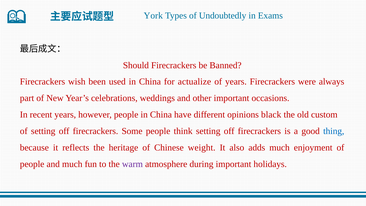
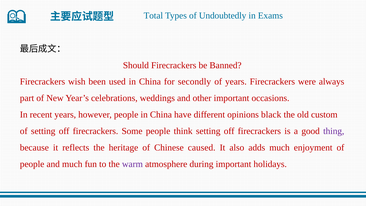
York: York -> Total (153, 15)
actualize: actualize -> secondly (194, 82)
thing colour: blue -> purple (334, 131)
weight: weight -> caused (202, 148)
